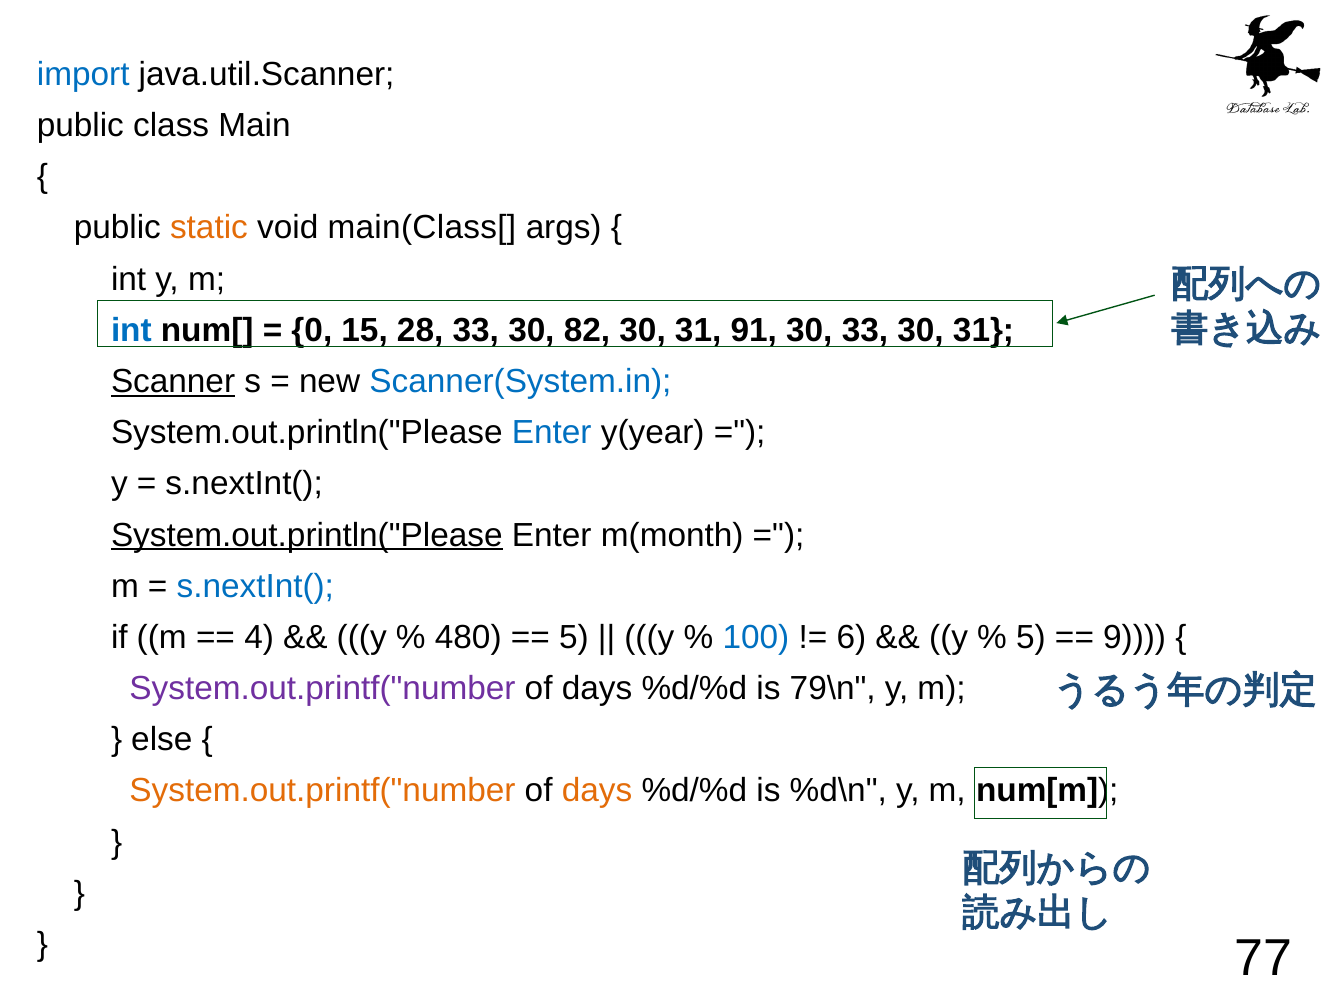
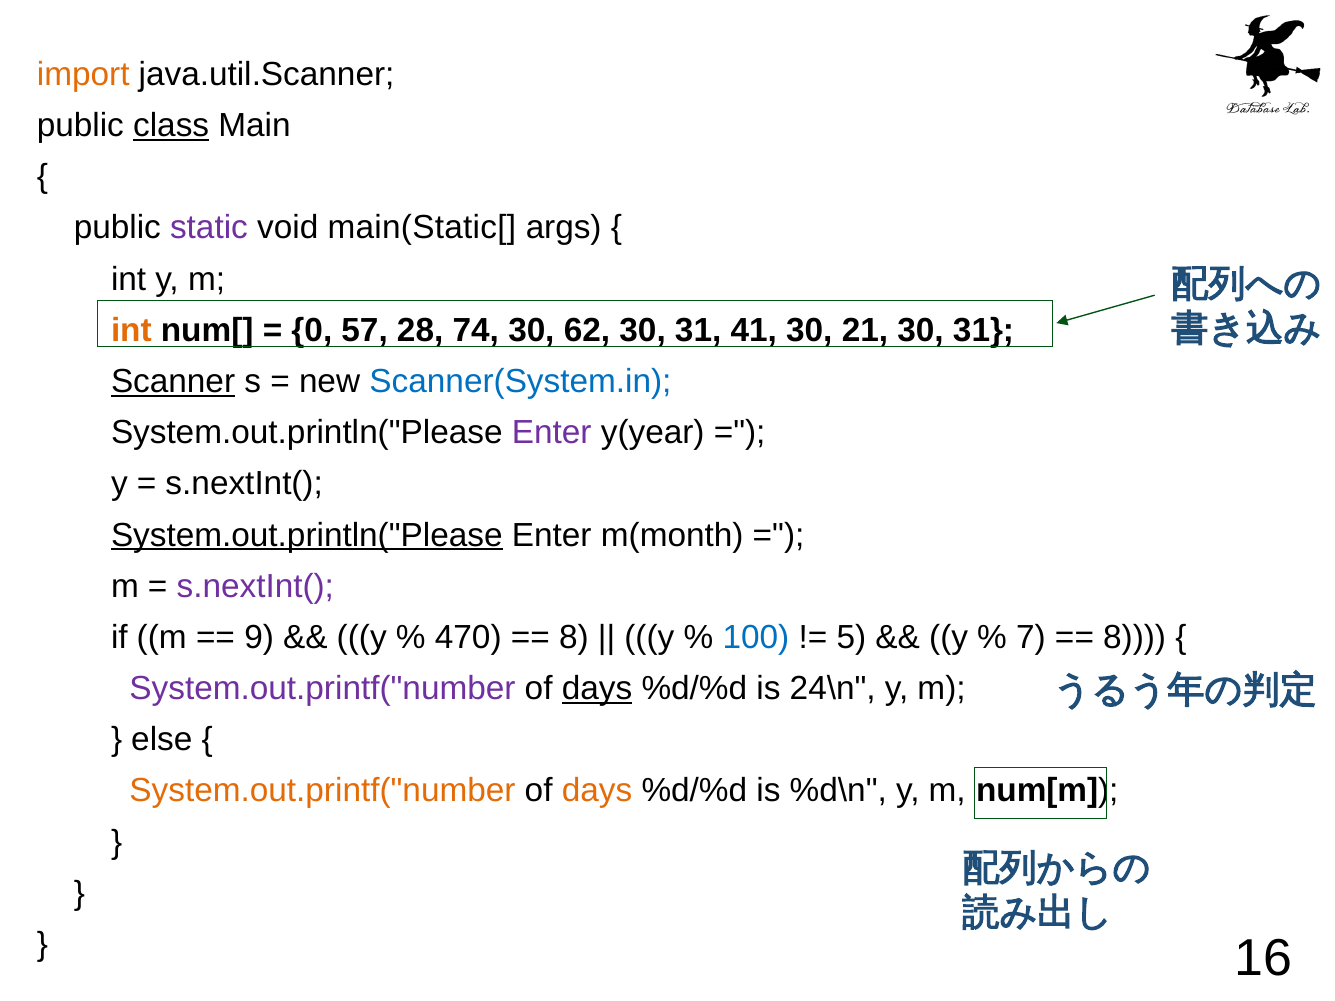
import colour: blue -> orange (83, 74)
class underline: none -> present (171, 126)
static colour: orange -> purple (209, 228)
main(Class[: main(Class[ -> main(Static[ (422, 228)
int colour: blue -> orange (131, 330)
15: 15 -> 57 (365, 330)
28 33: 33 -> 74 (476, 330)
82: 82 -> 62 (587, 330)
91: 91 -> 41 (754, 330)
30 33: 33 -> 21 (865, 330)
Enter colour: blue -> purple (552, 433)
s.nextInt( colour: blue -> purple (255, 586)
4: 4 -> 9 (259, 638)
480: 480 -> 470 (468, 638)
5: 5 -> 8 (574, 638)
6: 6 -> 5 (851, 638)
5: 5 -> 7 (1031, 638)
9: 9 -> 8 (1135, 638)
days underline: none -> present (597, 689)
79\n: 79\n -> 24\n (833, 689)
77: 77 -> 16 (1263, 958)
